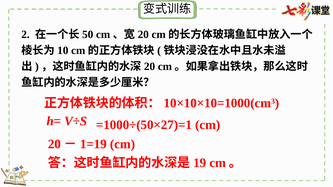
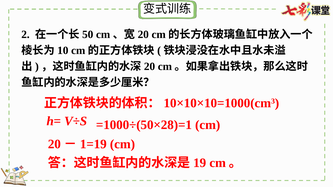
=1000÷(50×27)=1: =1000÷(50×27)=1 -> =1000÷(50×28)=1 (144, 125)
